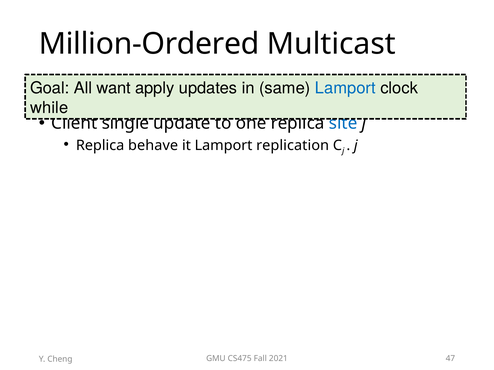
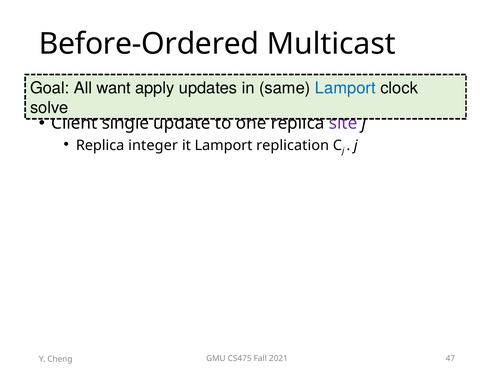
Million-Ordered: Million-Ordered -> Before-Ordered (149, 44)
while: while -> solve (49, 108)
site colour: blue -> purple (343, 123)
behave: behave -> integer (153, 146)
